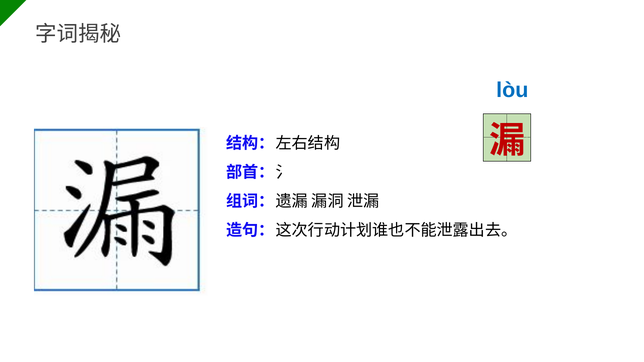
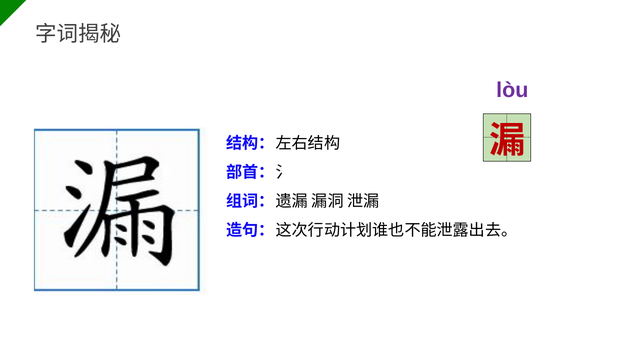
lòu colour: blue -> purple (512, 90)
